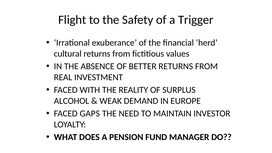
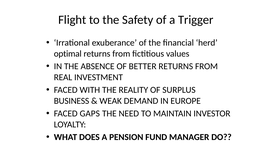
cultural: cultural -> optimal (68, 54)
ALCOHOL: ALCOHOL -> BUSINESS (72, 101)
